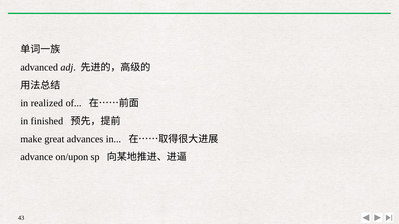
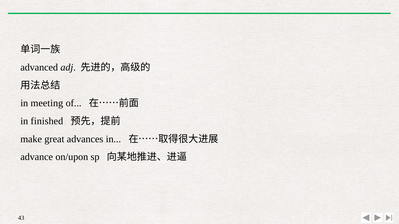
realized: realized -> meeting (47, 103)
